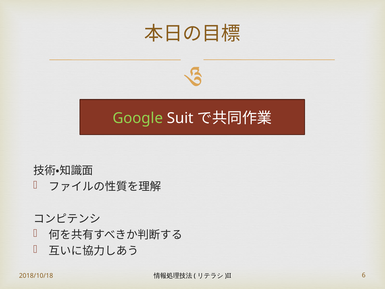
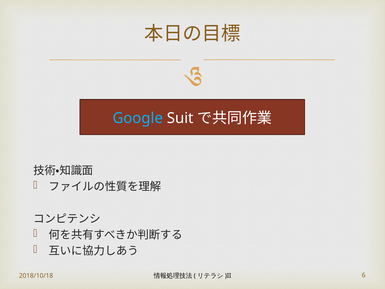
Google colour: light green -> light blue (138, 118)
